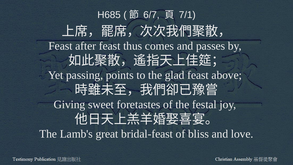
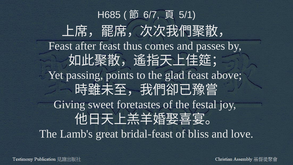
7/1: 7/1 -> 5/1 (187, 15)
